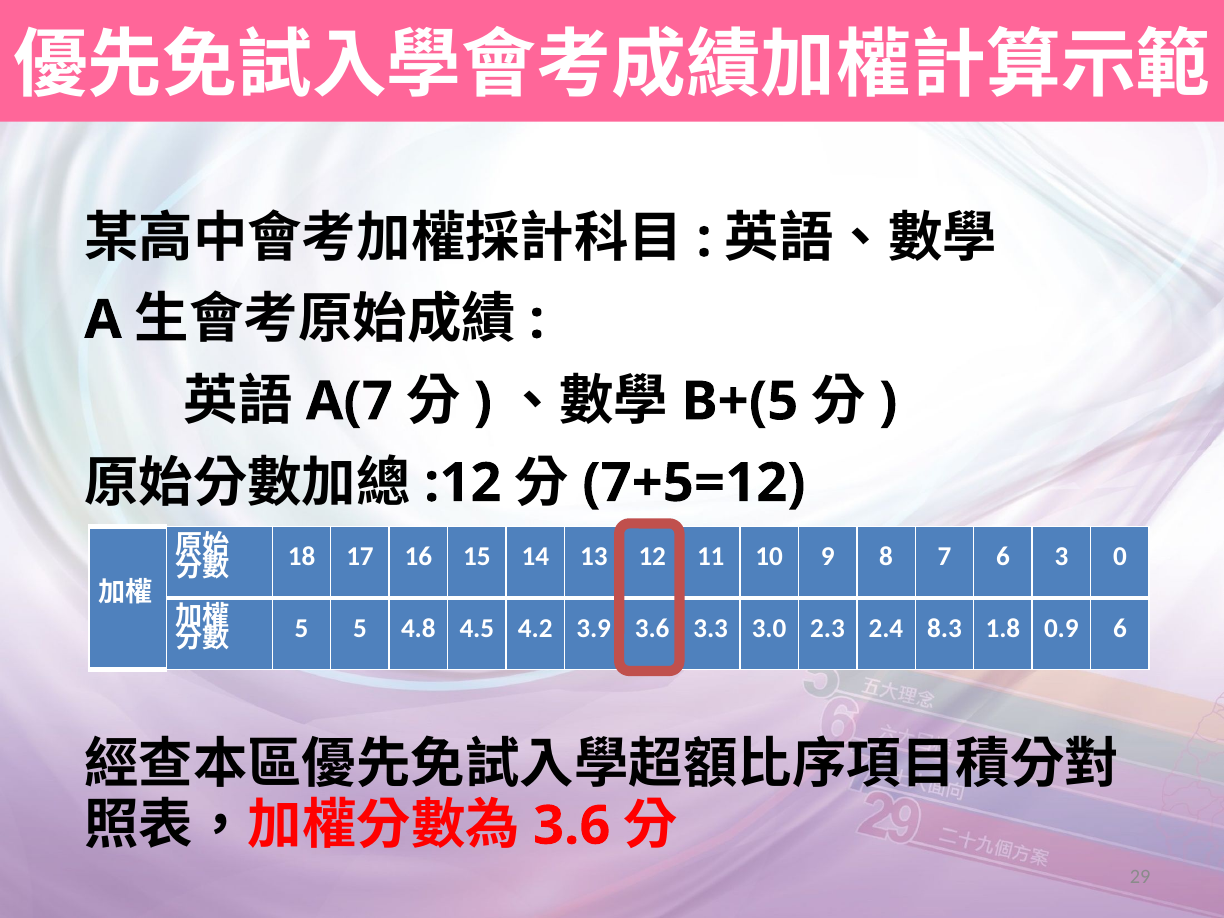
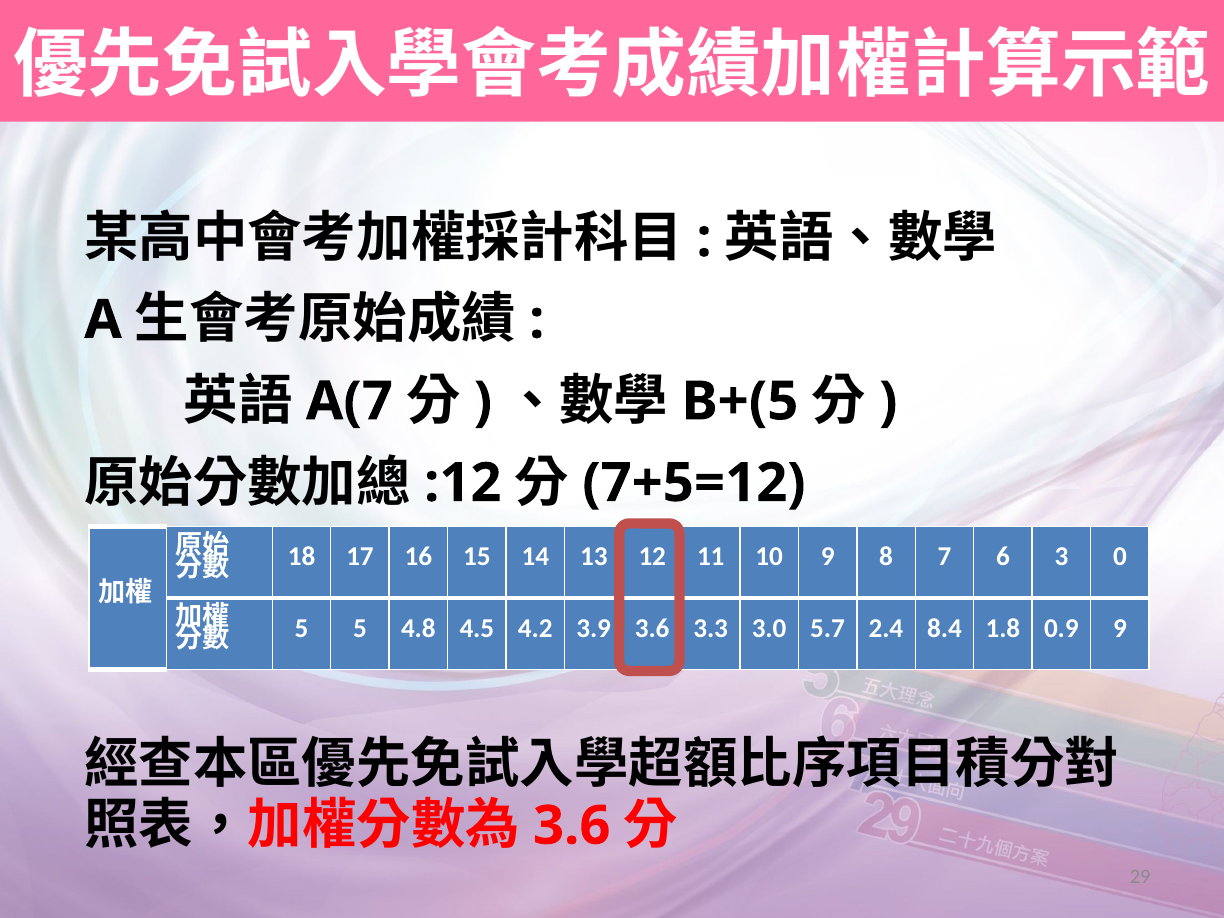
2.3: 2.3 -> 5.7 (828, 628)
8.3: 8.3 -> 8.4 (944, 628)
0.9 6: 6 -> 9 (1120, 628)
